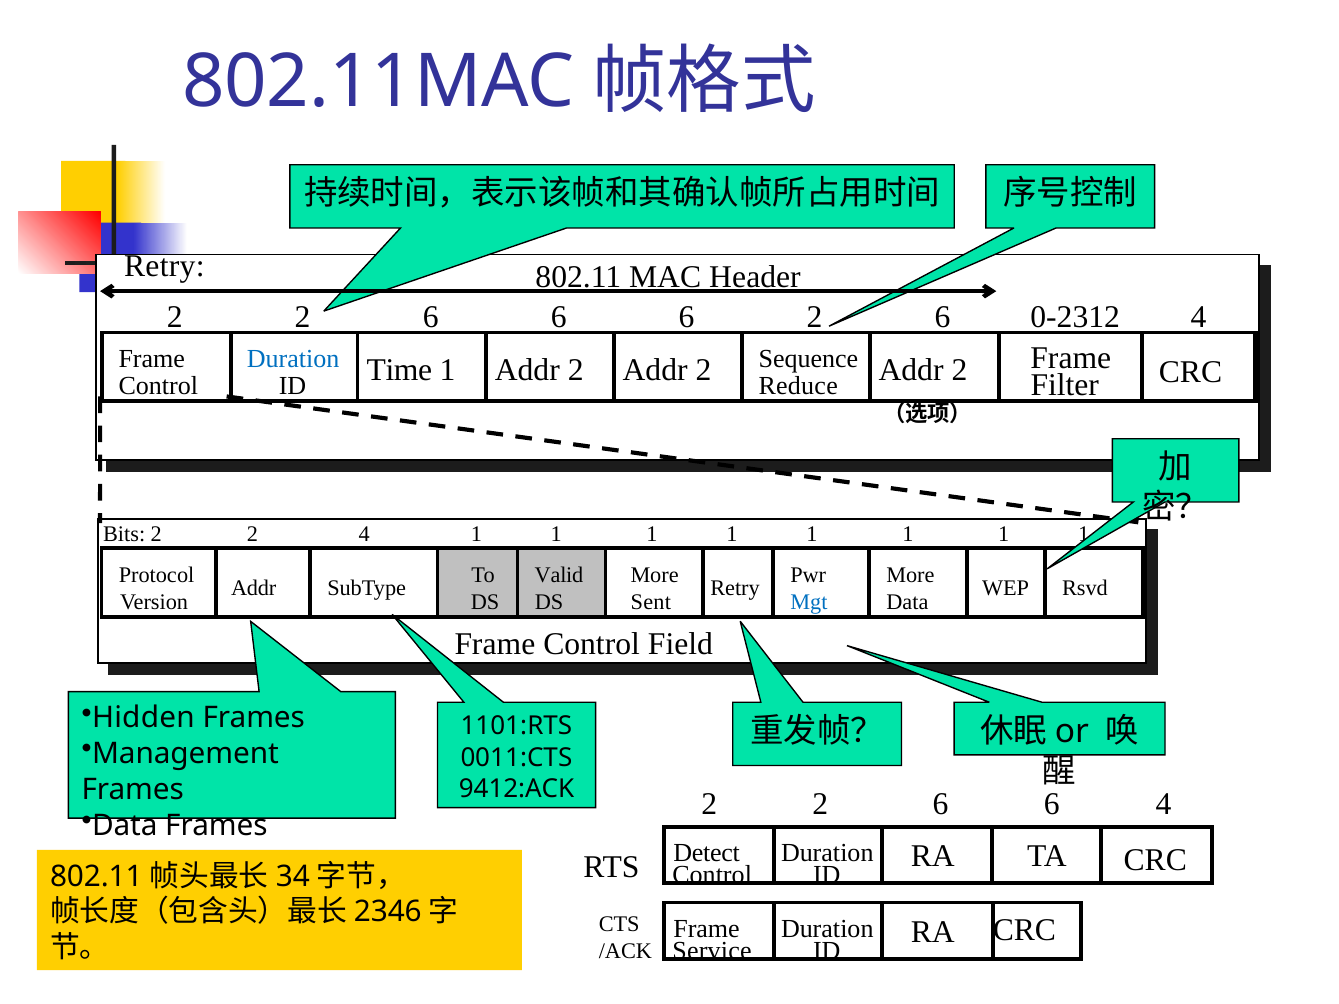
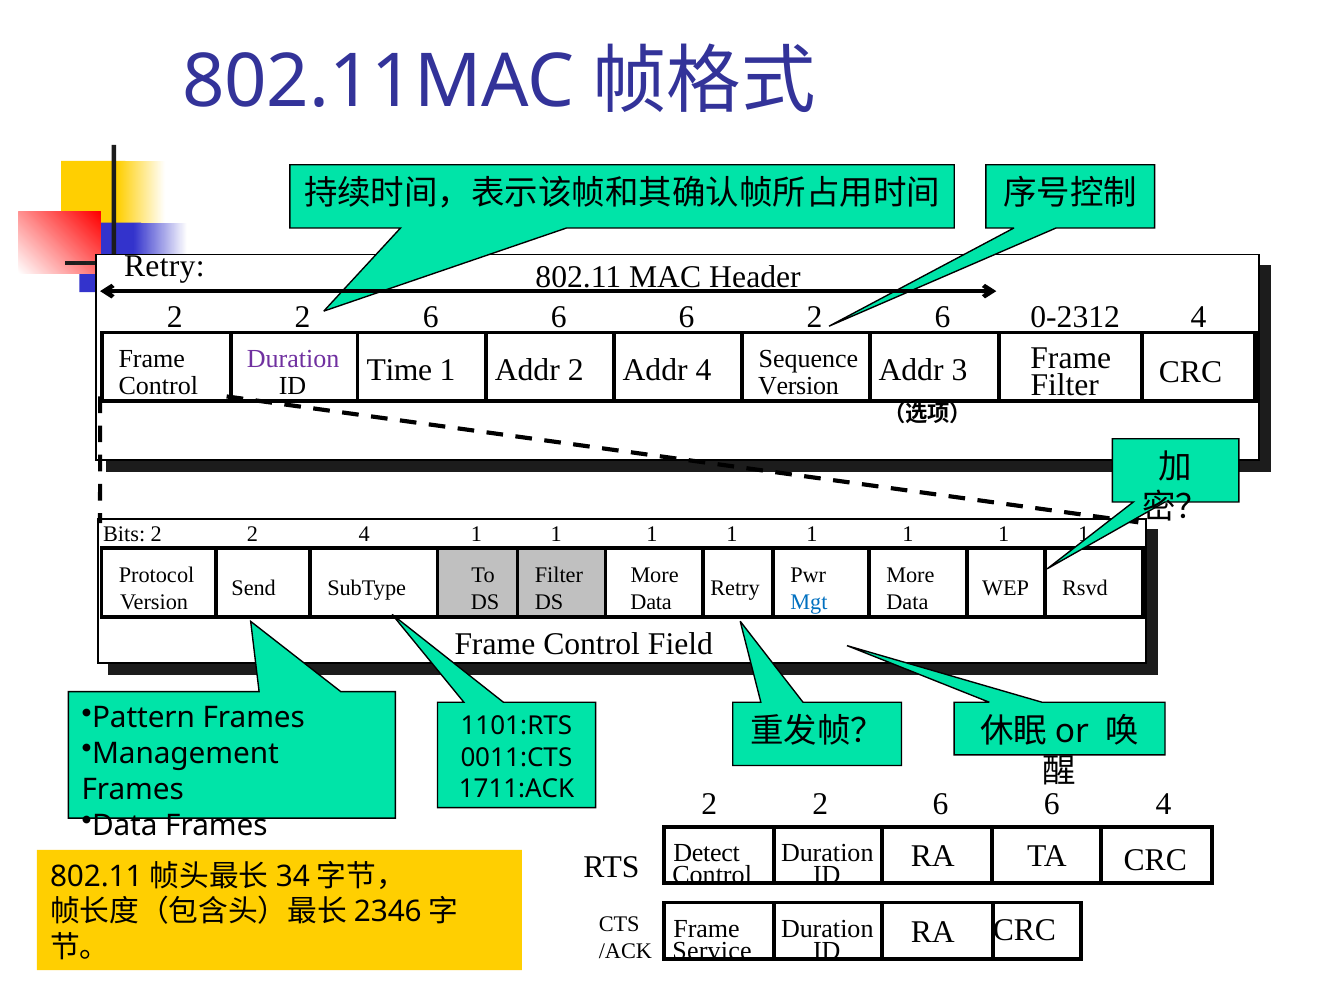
Duration colour: blue -> purple (293, 359)
2: 2 -> 4 (704, 370)
Reduce: Reduce -> Version (798, 386)
2: 2 -> 3 (959, 370)
Valid: Valid -> Filter (559, 575)
Addr: Addr -> Send (254, 589)
Sent: Sent -> Data (651, 602)
Hidden: Hidden -> Pattern (144, 718)
9412:ACK: 9412:ACK -> 1711:ACK (517, 789)
